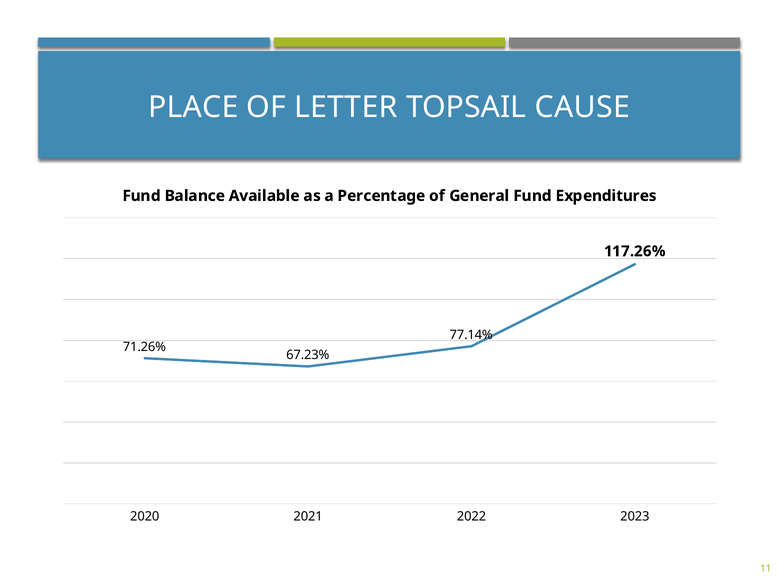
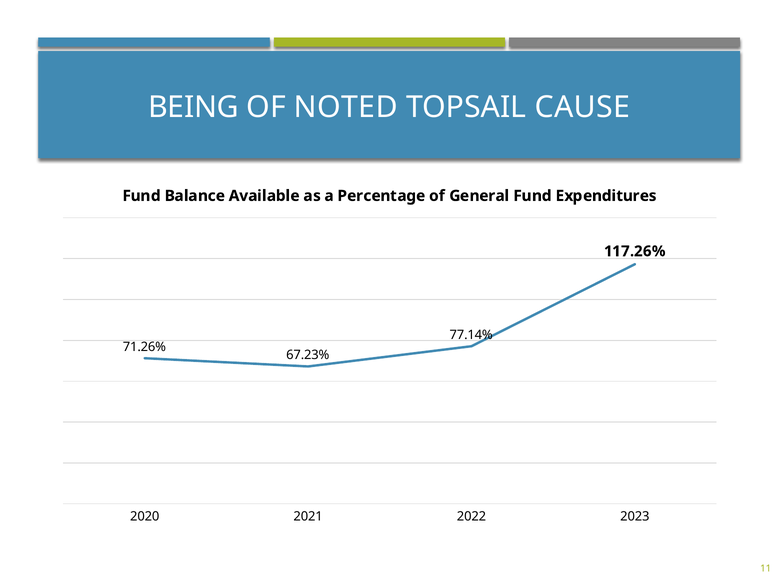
PLACE: PLACE -> BEING (193, 107)
LETTER: LETTER -> NOTED (346, 107)
